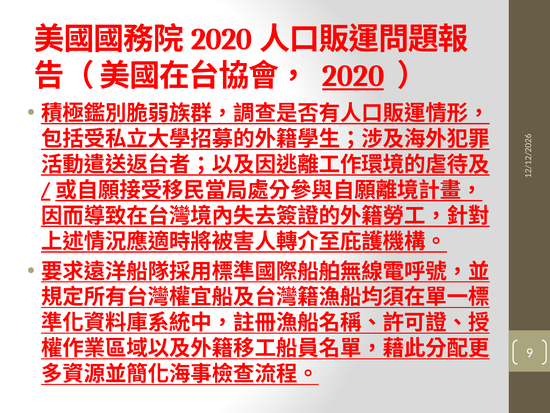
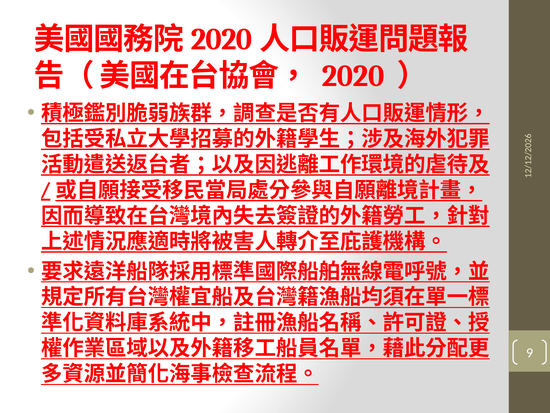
2020 underline: present -> none (353, 76)
